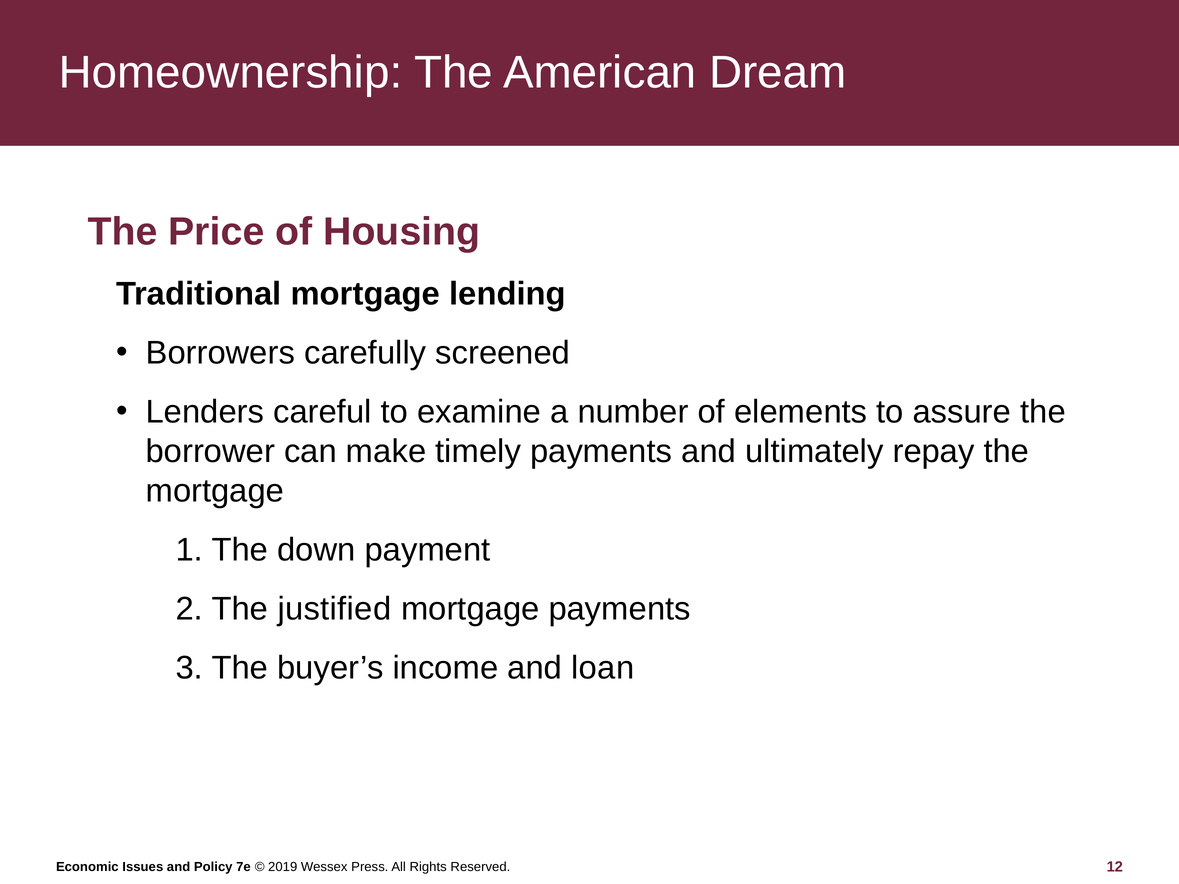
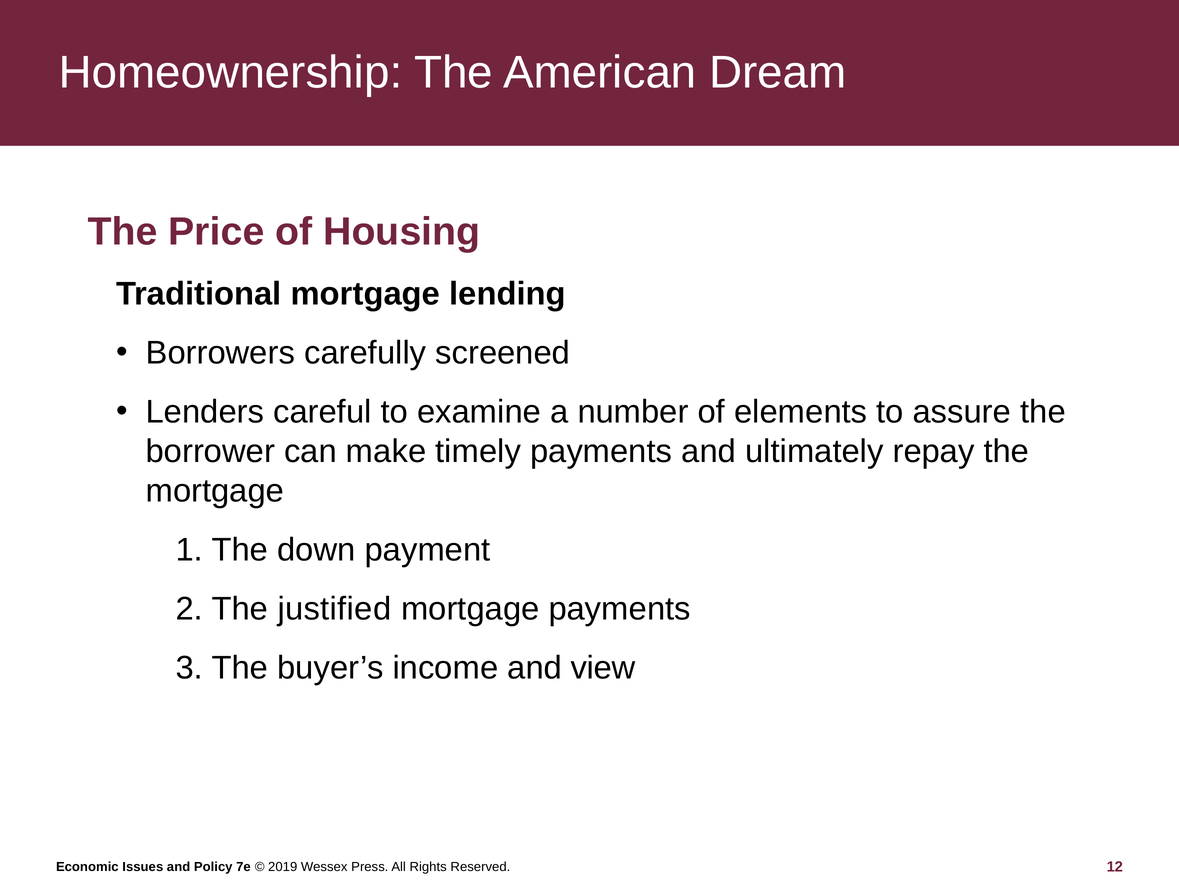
loan: loan -> view (603, 668)
